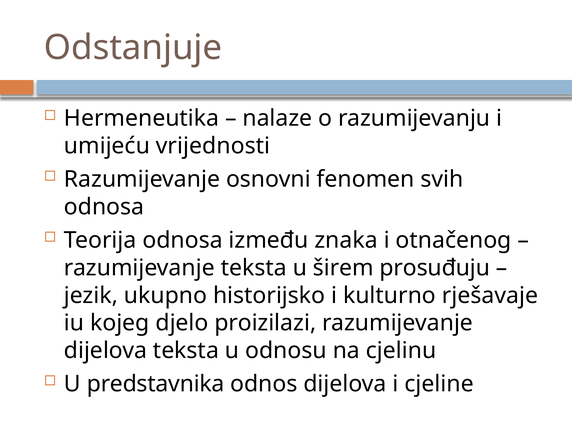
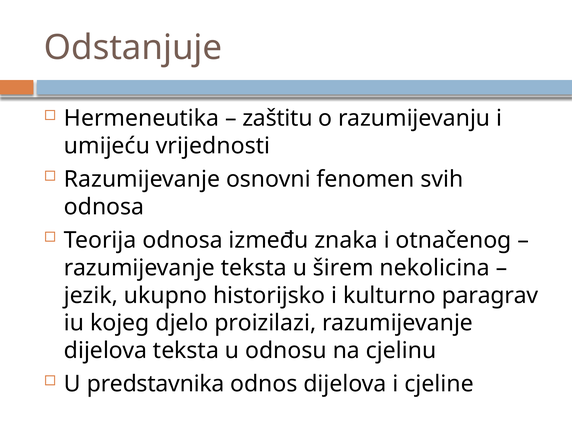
nalaze: nalaze -> zaštitu (277, 118)
prosuđuju: prosuđuju -> nekolicina (435, 268)
rješavaje: rješavaje -> paragrav (490, 295)
